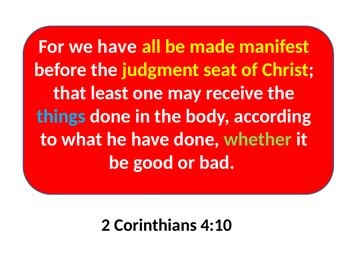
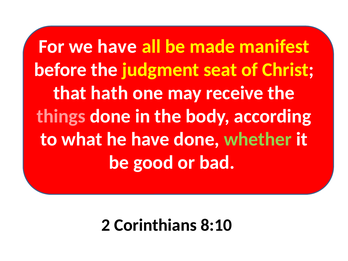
least: least -> hath (109, 93)
things colour: light blue -> pink (61, 116)
4:10: 4:10 -> 8:10 (216, 225)
